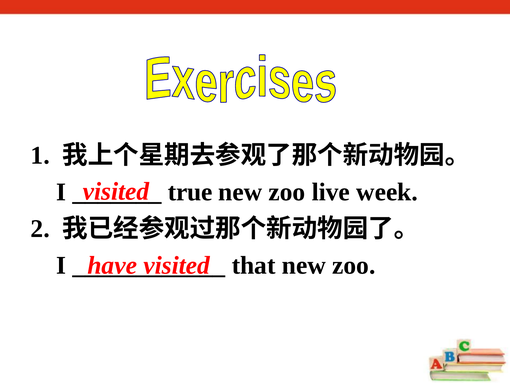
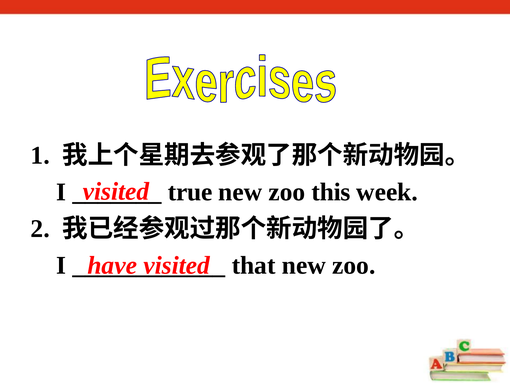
live: live -> this (331, 192)
